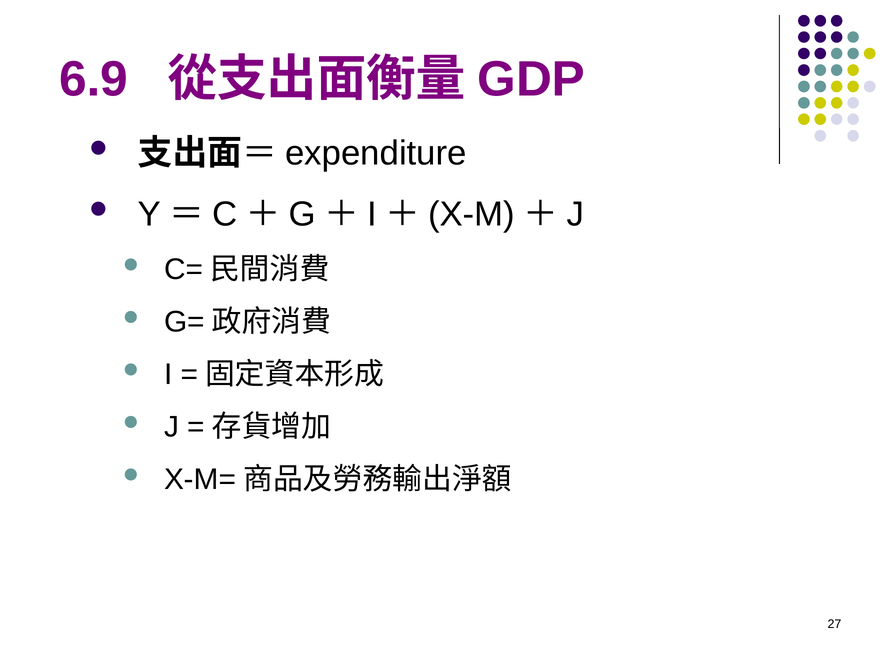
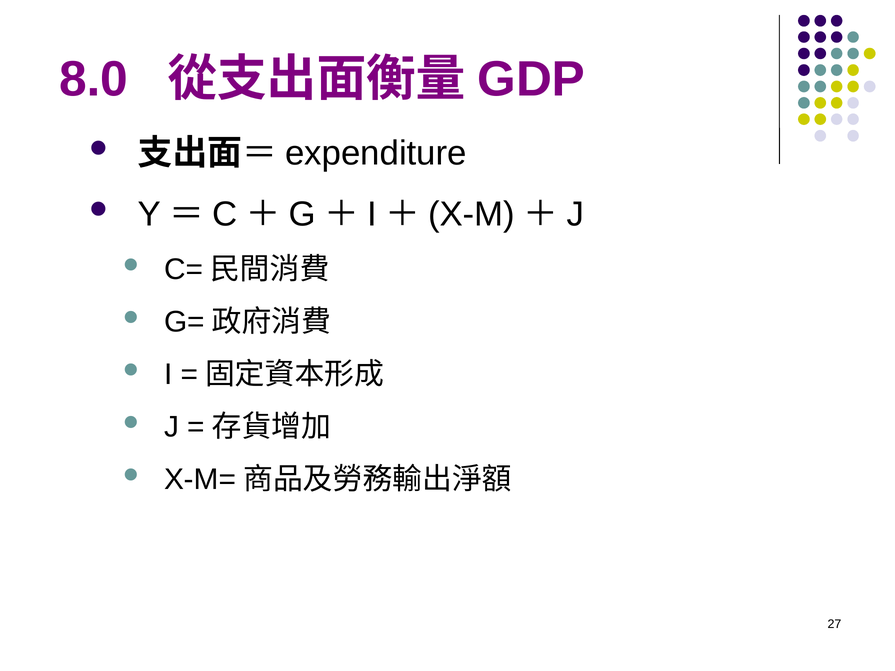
6.9: 6.9 -> 8.0 (94, 79)
